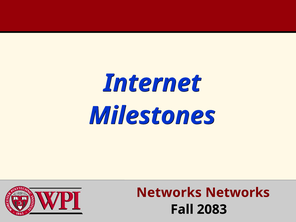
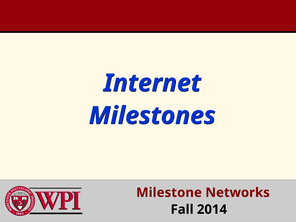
Networks: Networks -> Milestone (169, 193)
2083: 2083 -> 2014 (212, 209)
